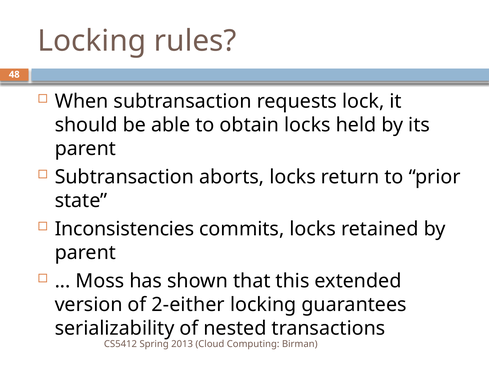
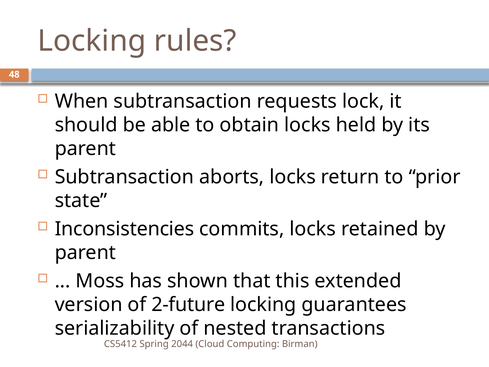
2-either: 2-either -> 2-future (188, 305)
2013: 2013 -> 2044 (182, 344)
